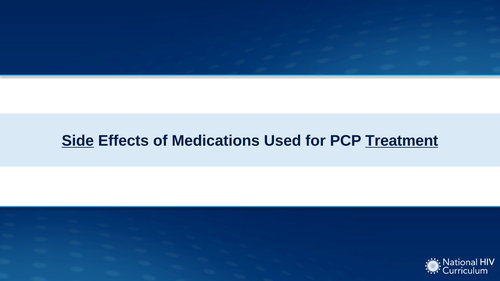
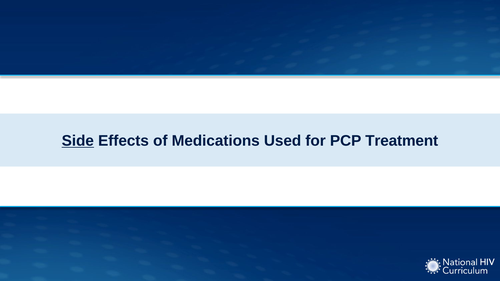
Treatment underline: present -> none (402, 141)
